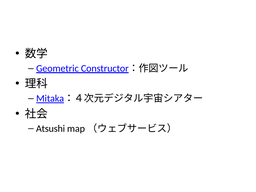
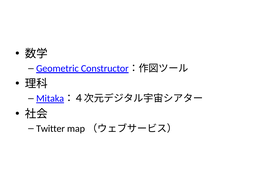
Atsushi: Atsushi -> Twitter (51, 129)
